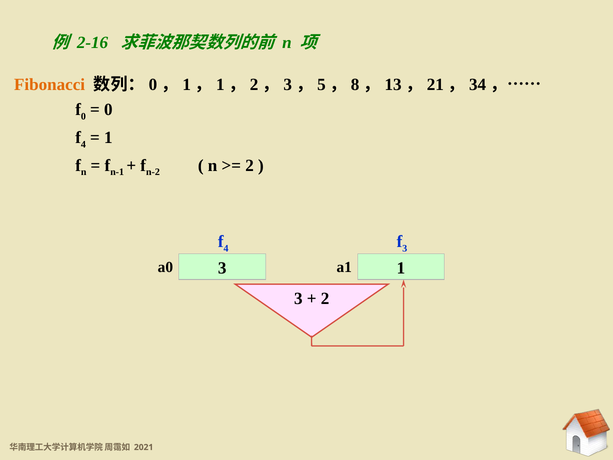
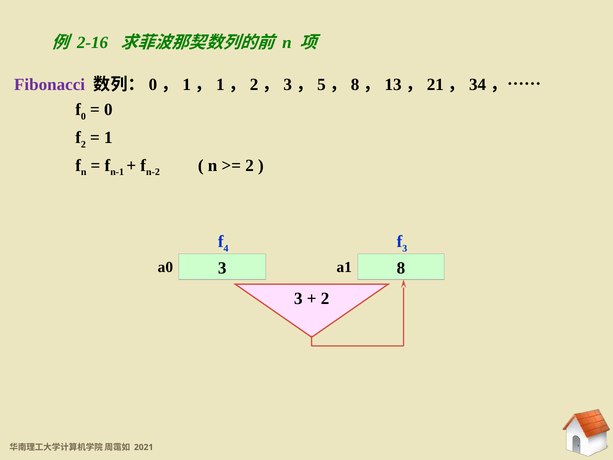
Fibonacci colour: orange -> purple (50, 85)
4: 4 -> 2 (83, 144)
a0 1: 1 -> 8 (401, 268)
